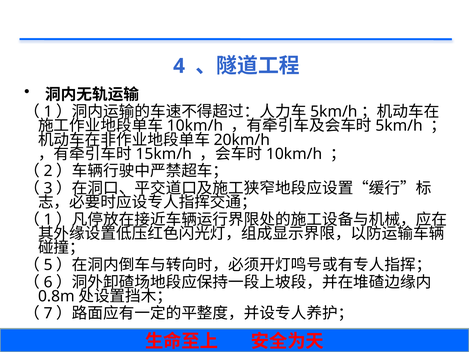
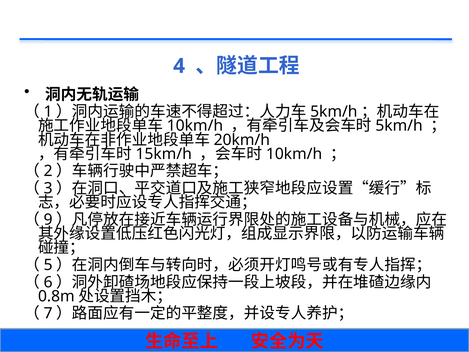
1: 1 -> 9 (48, 219)
